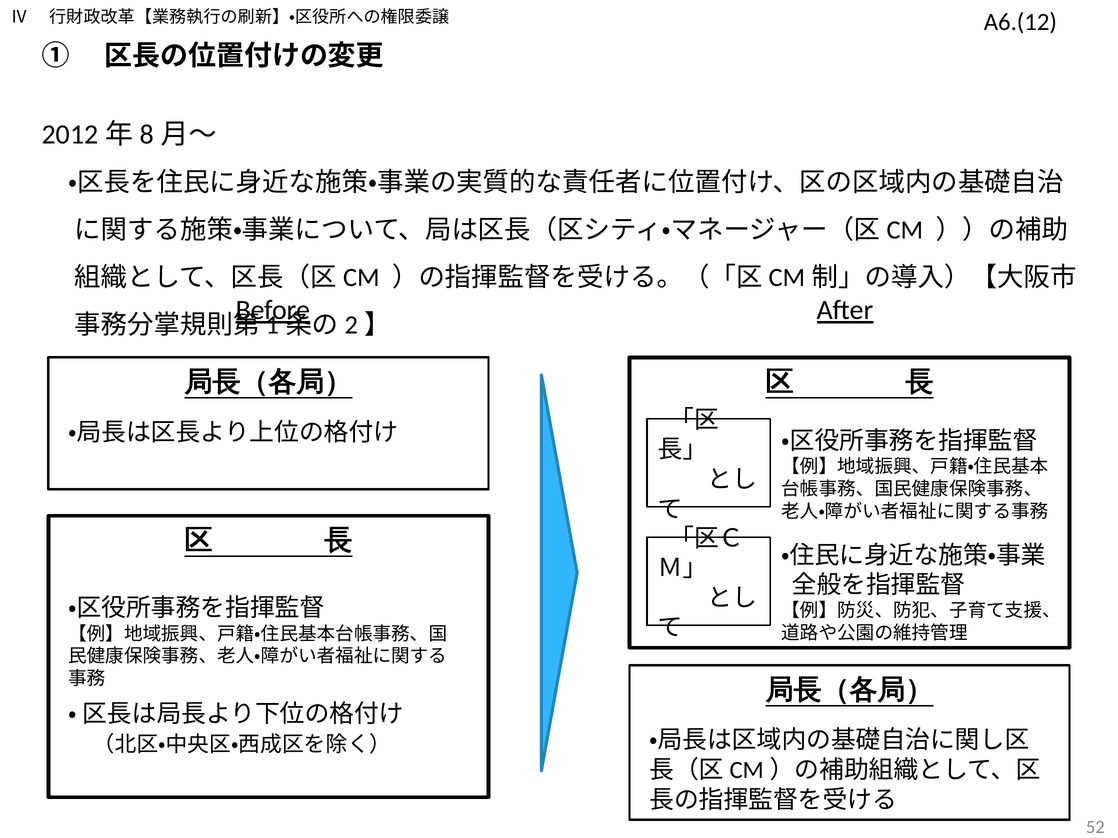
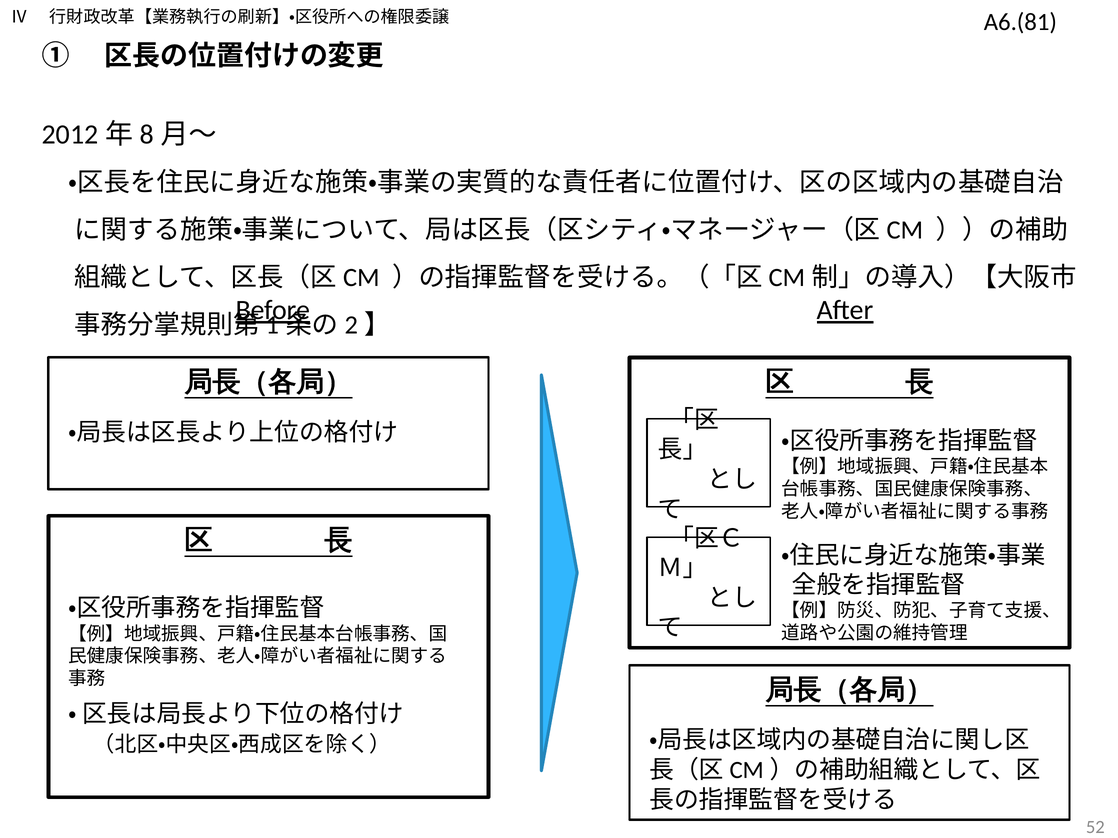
A6.(12: A6.(12 -> A6.(81 (1020, 22)
